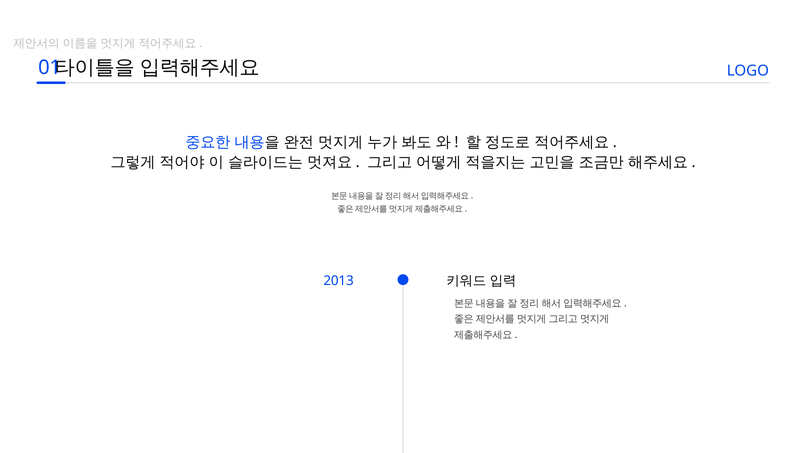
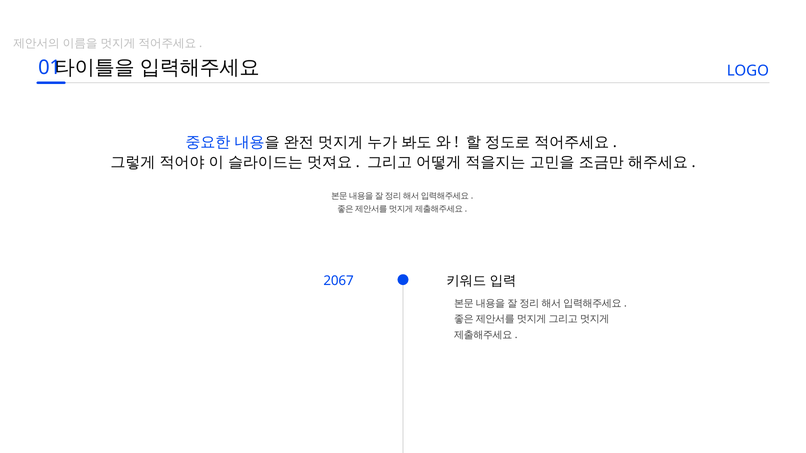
2013: 2013 -> 2067 (339, 281)
